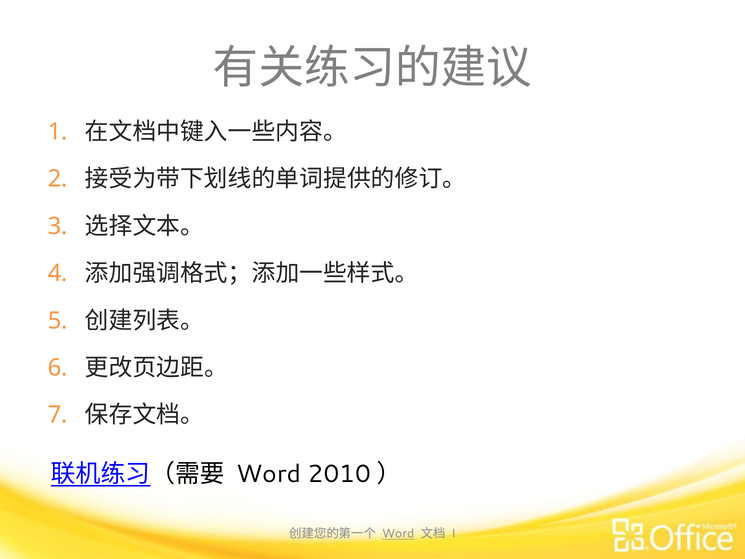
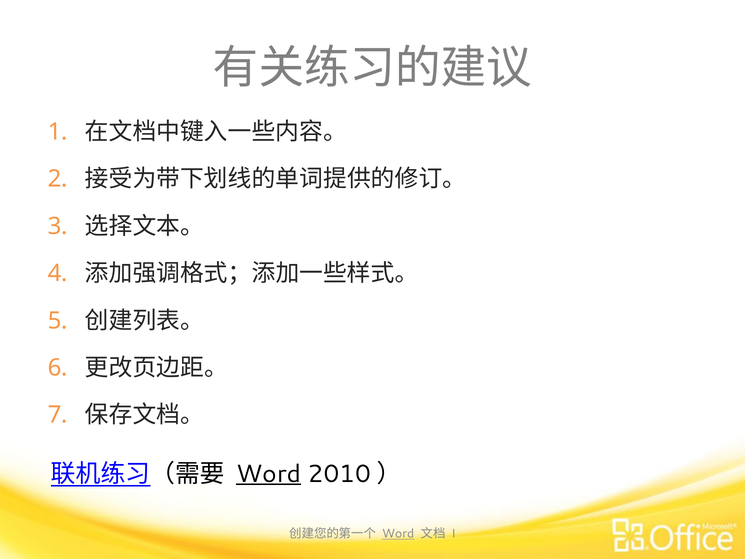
Word underline: none -> present (269, 474)
